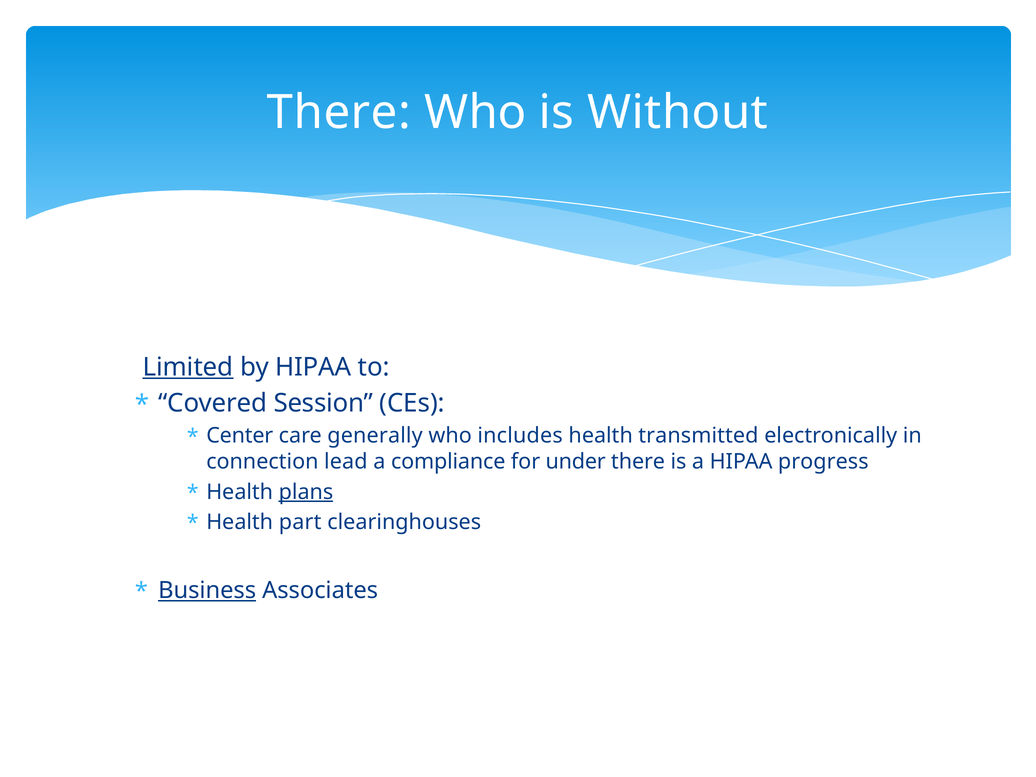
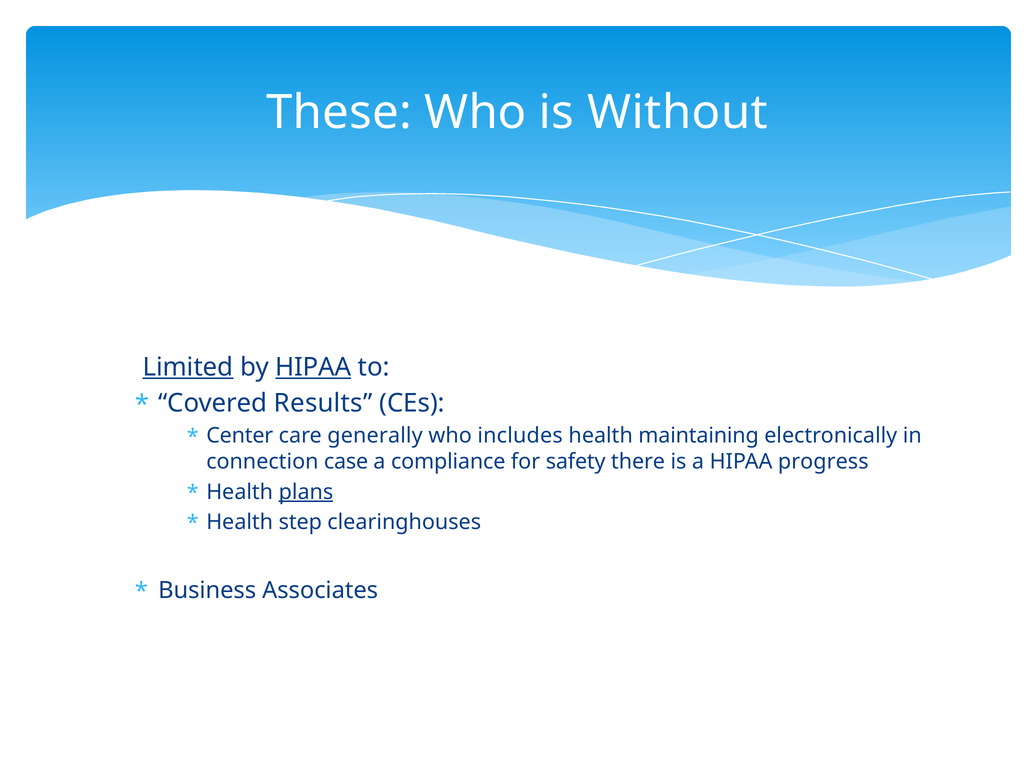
There: There -> These (339, 113)
HIPAA underline: none -> present (313, 367)
Session: Session -> Results (323, 403)
transmitted: transmitted -> maintaining (699, 436)
lead: lead -> case (346, 462)
under: under -> safety (576, 462)
part: part -> step (300, 522)
Business underline: present -> none (207, 590)
